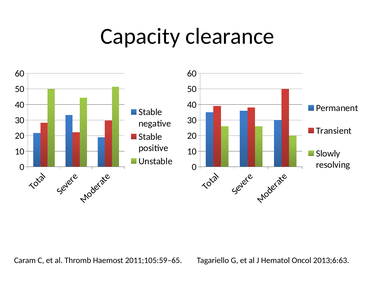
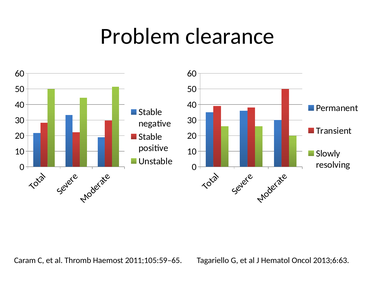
Capacity: Capacity -> Problem (140, 36)
